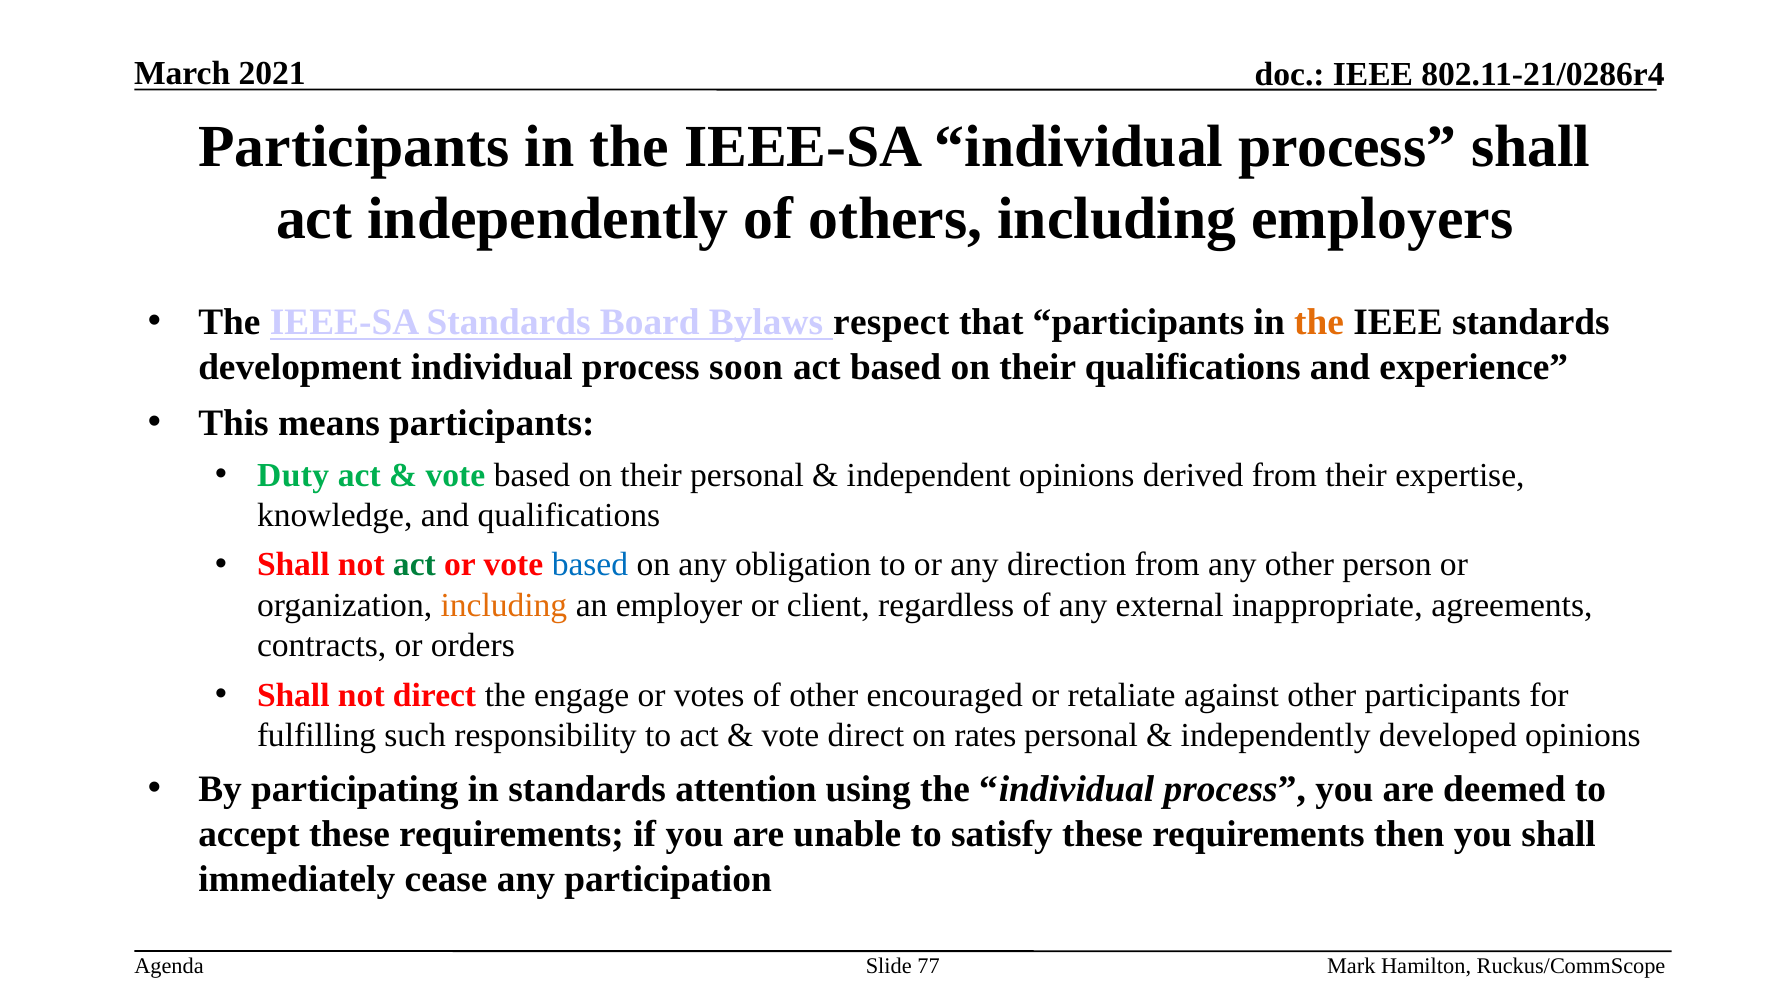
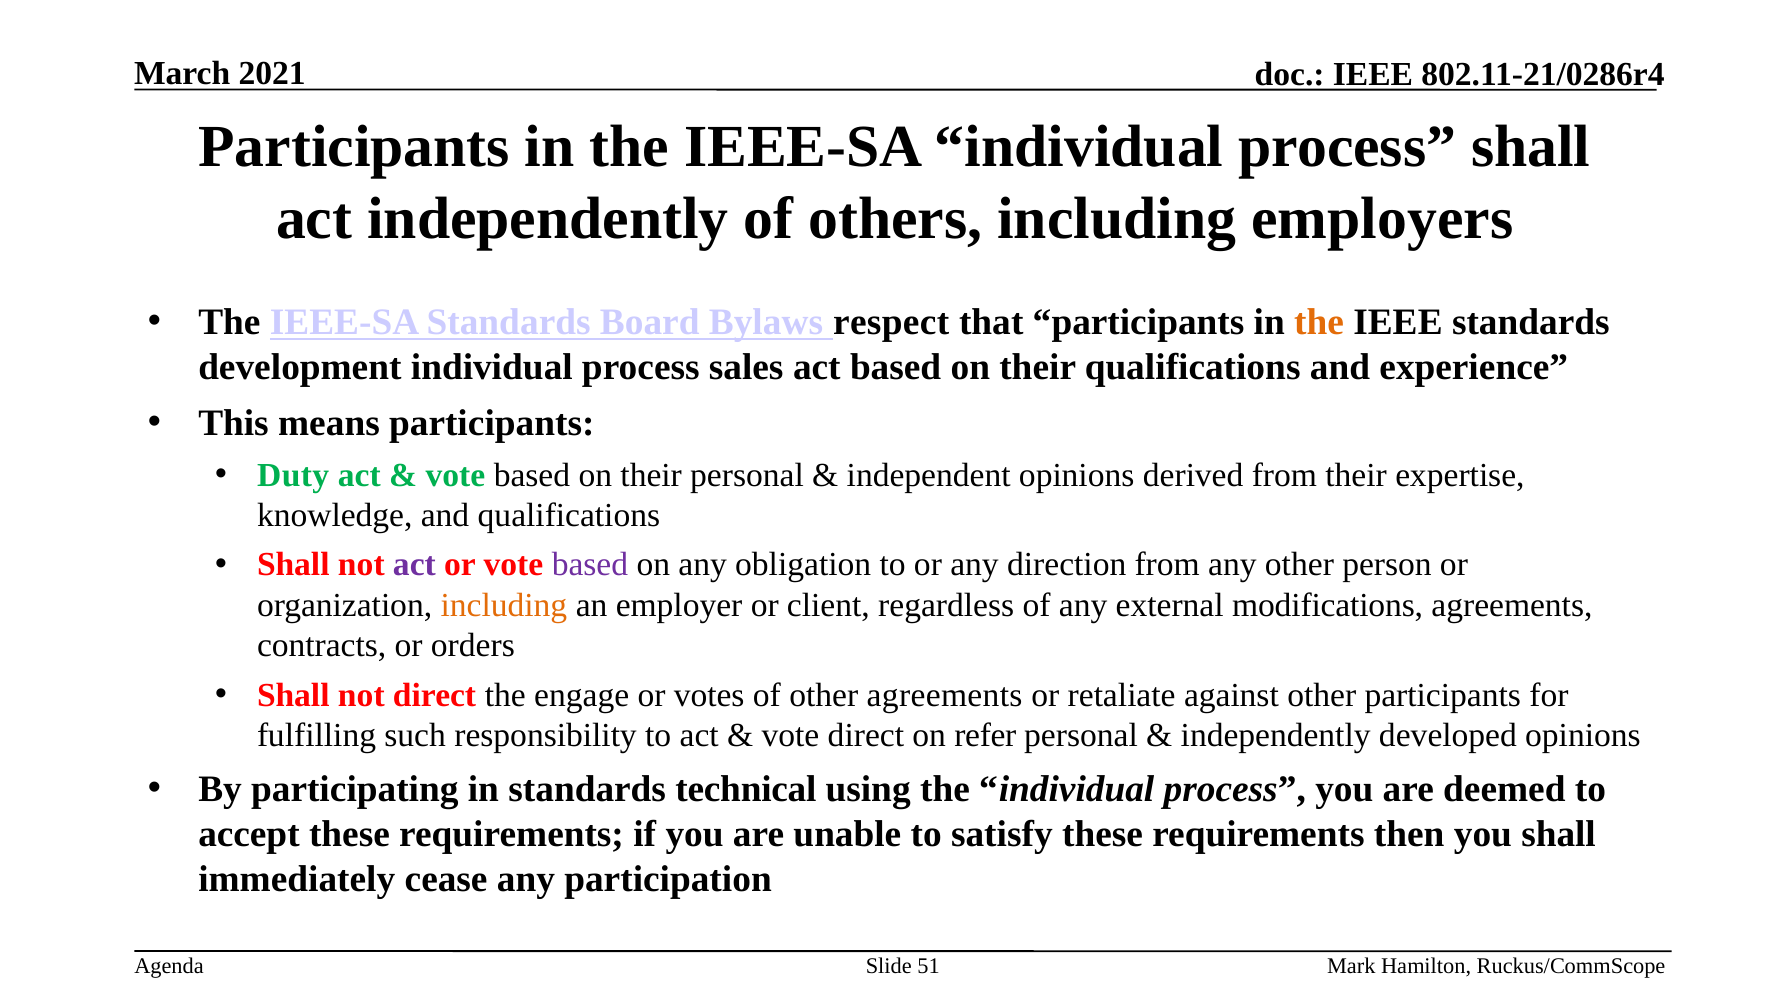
soon: soon -> sales (746, 368)
act colour: green -> purple (414, 565)
based colour: blue -> purple (590, 565)
inappropriate: inappropriate -> modifications (1328, 605)
other encouraged: encouraged -> agreements (945, 695)
rates: rates -> refer (985, 736)
attention: attention -> technical (746, 790)
77: 77 -> 51 (929, 966)
